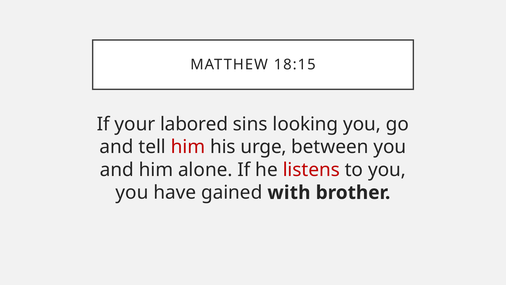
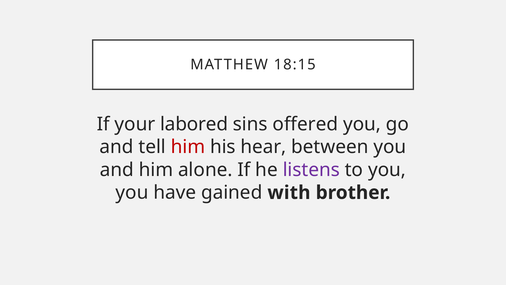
looking: looking -> offered (305, 124)
urge: urge -> hear (264, 147)
listens colour: red -> purple (311, 170)
